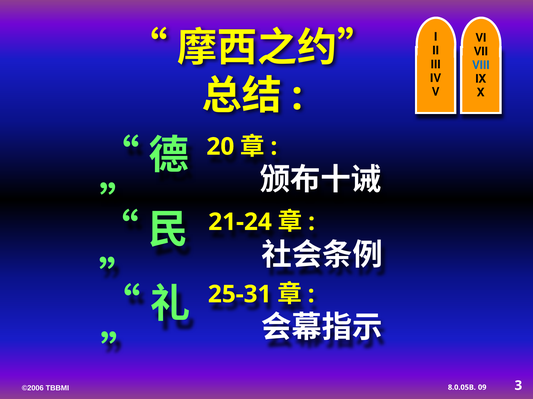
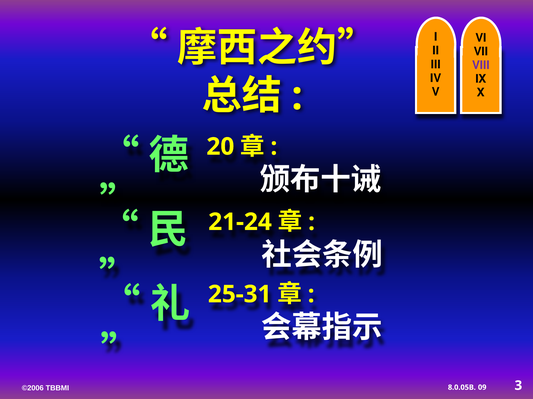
VIII colour: blue -> purple (481, 65)
